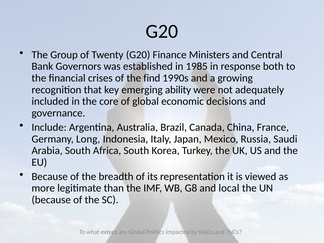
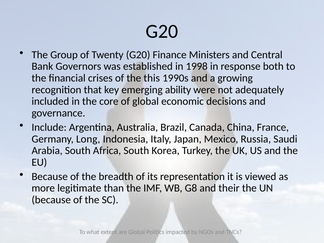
1985: 1985 -> 1998 (197, 66)
find: find -> this (152, 78)
local: local -> their (229, 188)
